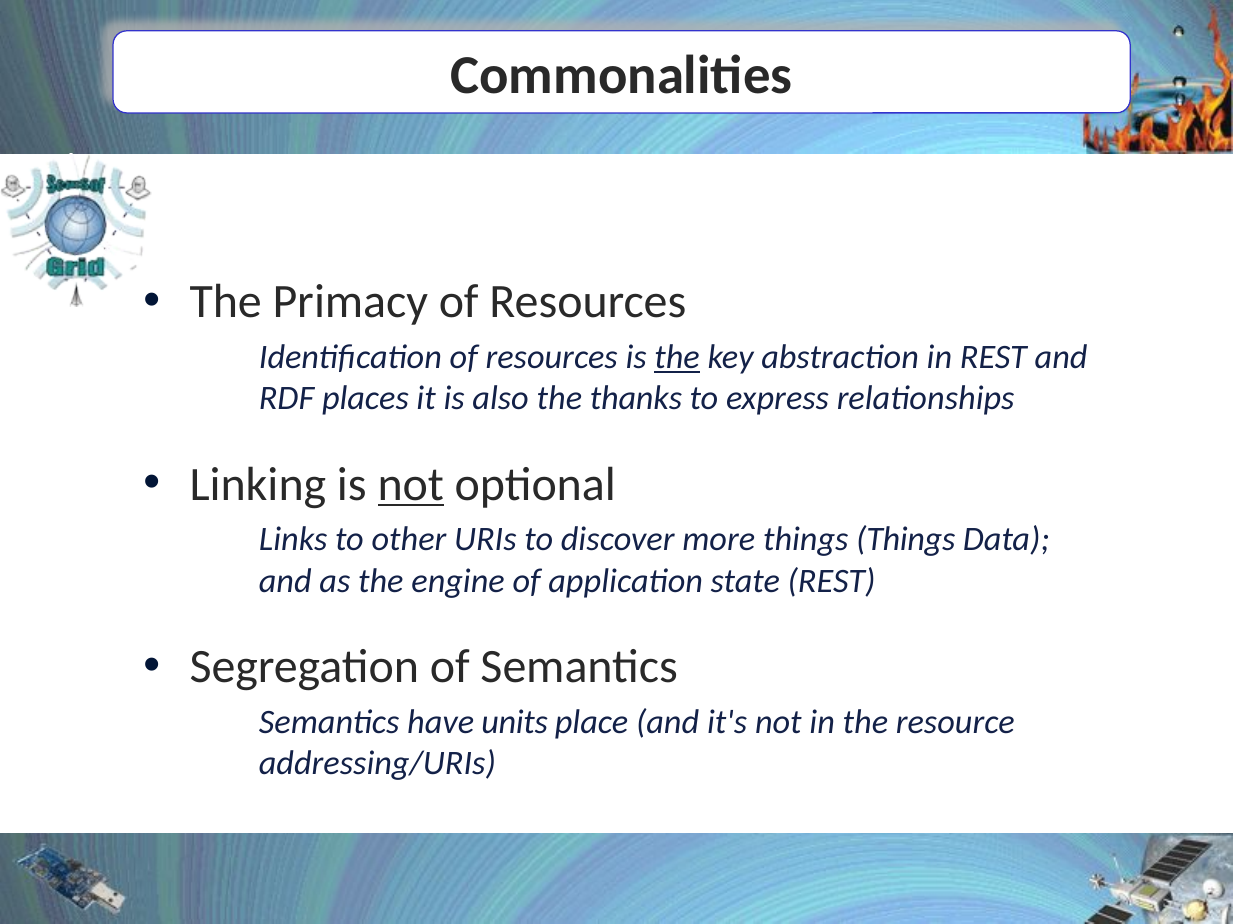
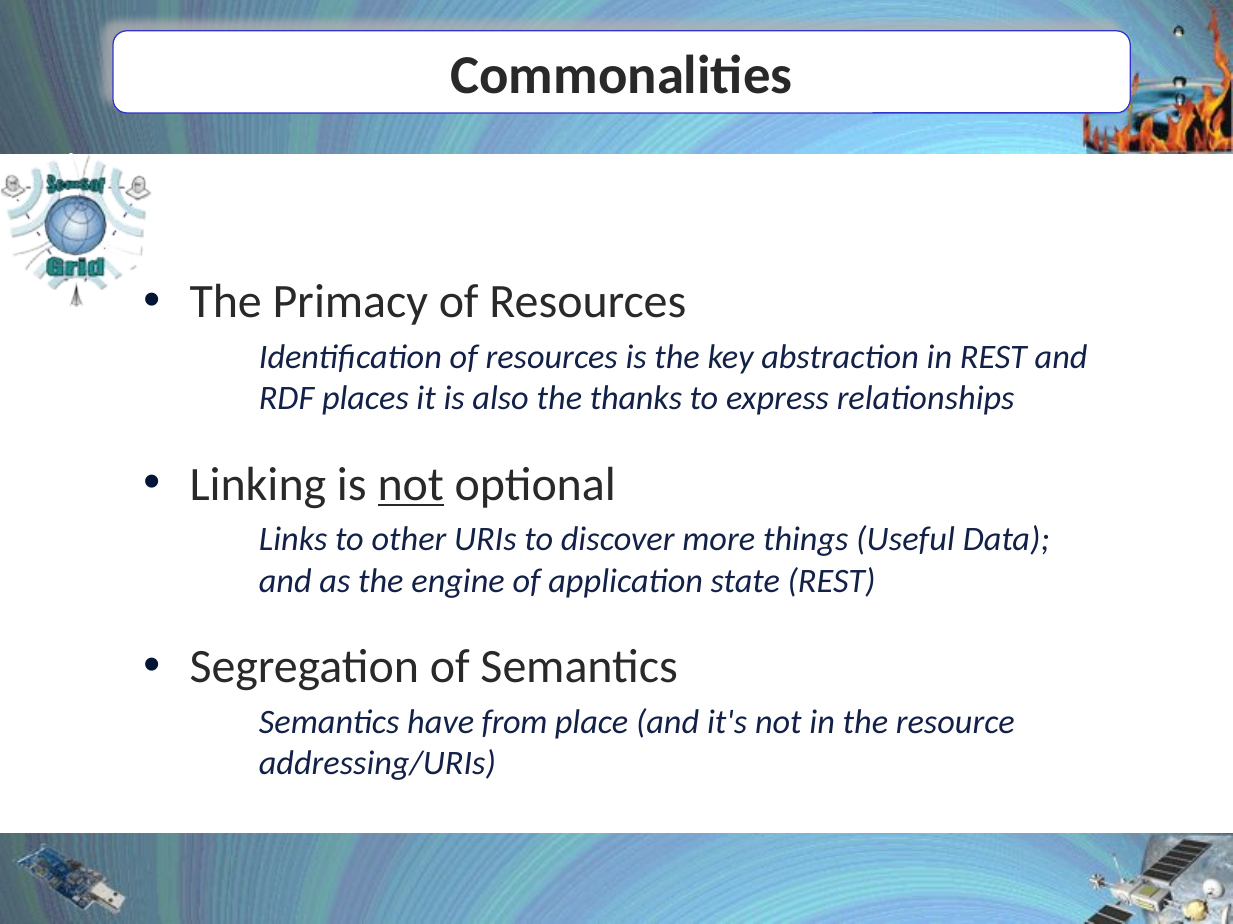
the underline: present -> none (677, 358)
things Things: Things -> Useful (906, 540)
units: units -> from (515, 723)
